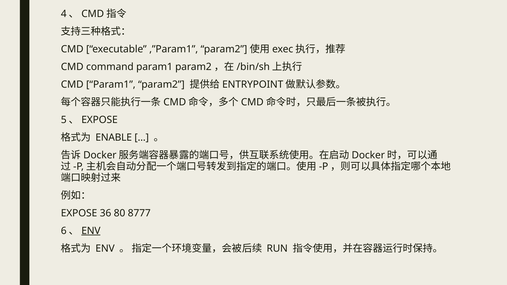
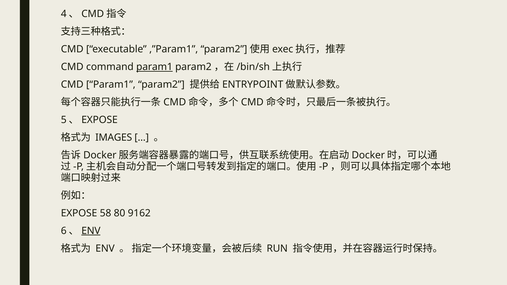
param1 underline: none -> present (154, 67)
ENABLE: ENABLE -> IMAGES (114, 138)
36: 36 -> 58 (106, 213)
8777: 8777 -> 9162 (139, 213)
